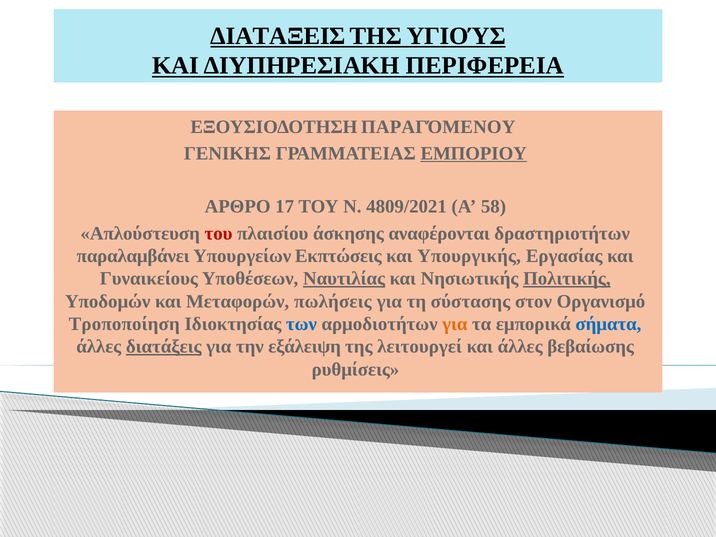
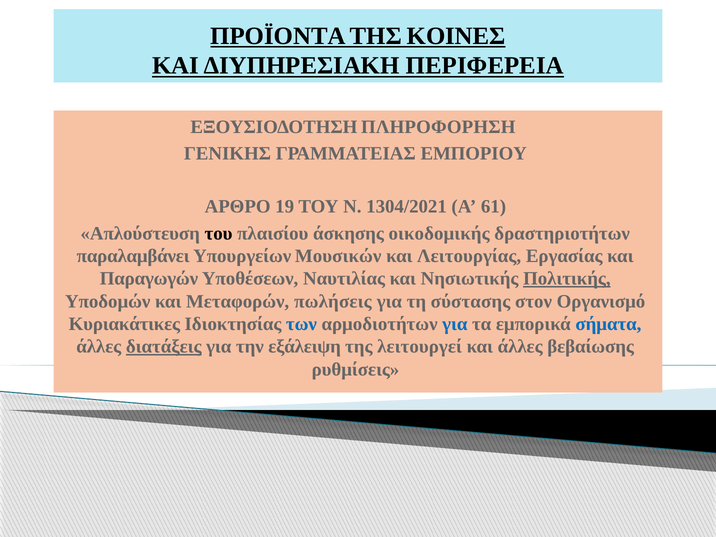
ΔΙΑΤΑΞΕΙΣ: ΔΙΑΤΑΞΕΙΣ -> ΠΡΟΪΟΝΤΑ (278, 36)
ΥΓΙΟΎΣ: ΥΓΙΟΎΣ -> ΚΟΙΝΕΣ (456, 36)
ΠΑΡΑΓΌΜΕΝΟΥ: ΠΑΡΑΓΌΜΕΝΟΥ -> ΠΛΗΡΟΦΟΡΗΣΗ (438, 127)
ΕΜΠΟΡΙΟΥ underline: present -> none (474, 153)
17: 17 -> 19 (285, 207)
4809/2021: 4809/2021 -> 1304/2021 (407, 207)
58: 58 -> 61 (493, 207)
του colour: red -> black (219, 233)
αναφέρονται: αναφέρονται -> οικοδομικής (439, 233)
Εκπτώσεις: Εκπτώσεις -> Μουσικών (338, 256)
Υπουργικής: Υπουργικής -> Λειτουργίας (469, 256)
Γυναικείους: Γυναικείους -> Παραγωγών (149, 279)
Ναυτιλίας underline: present -> none (344, 279)
Τροποποίηση: Τροποποίηση -> Κυριακάτικες (124, 324)
για colour: orange -> blue (455, 324)
